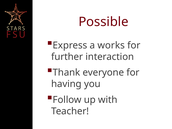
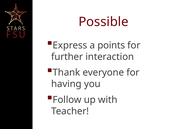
works: works -> points (111, 45)
